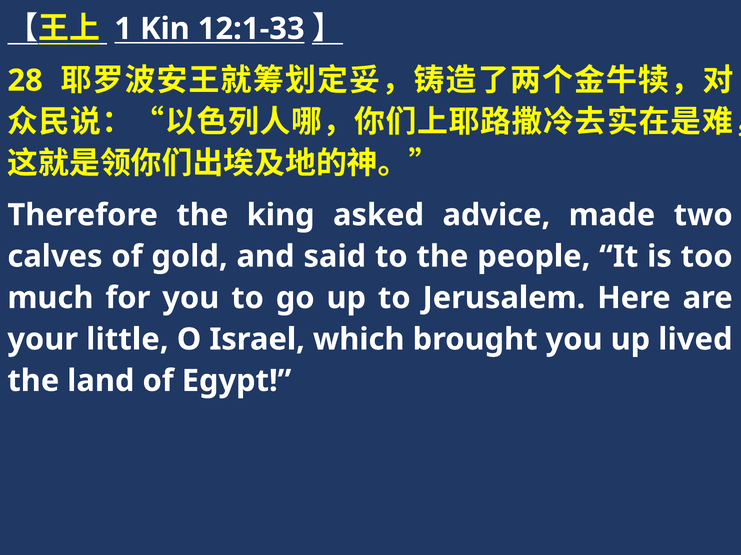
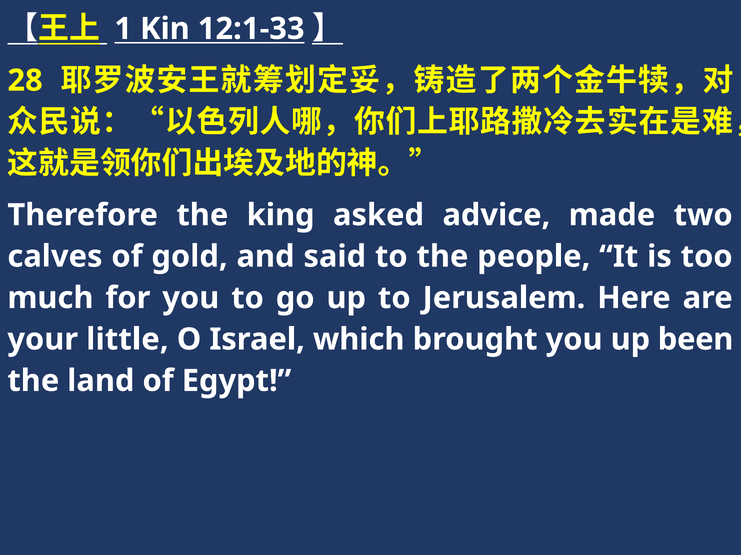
lived: lived -> been (696, 340)
